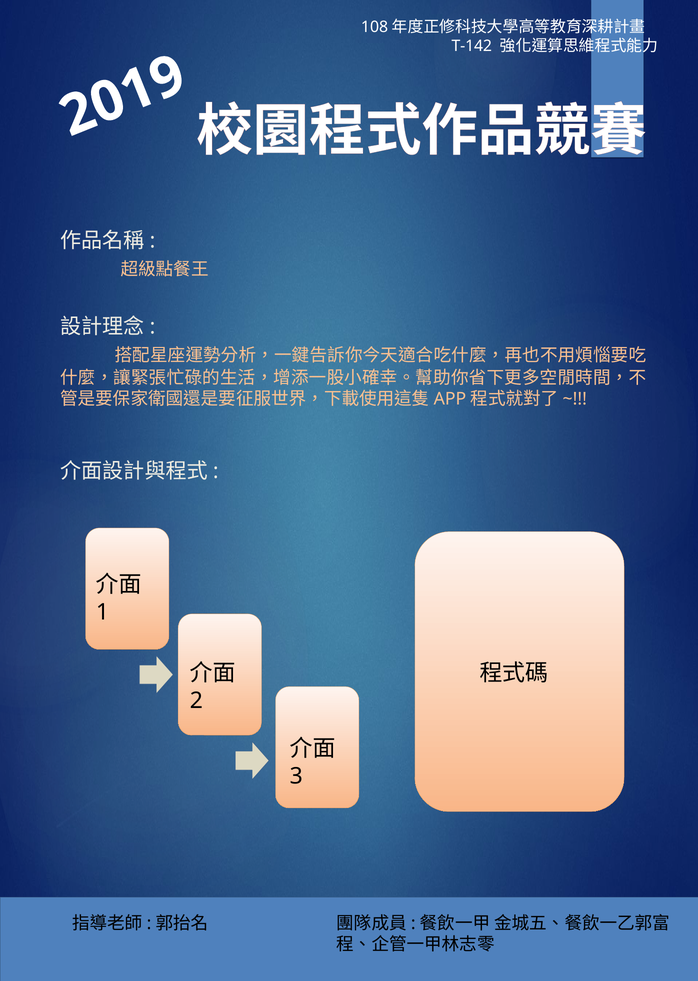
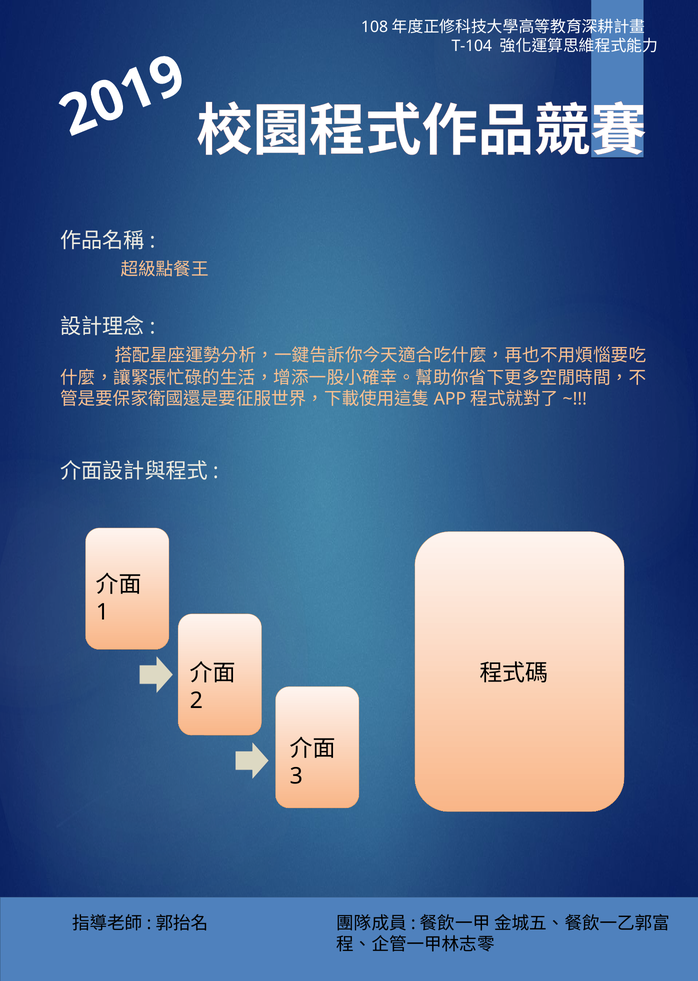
T-142: T-142 -> T-104 (472, 46)
